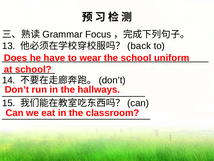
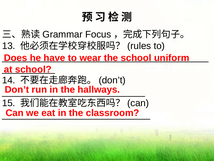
back: back -> rules (139, 46)
